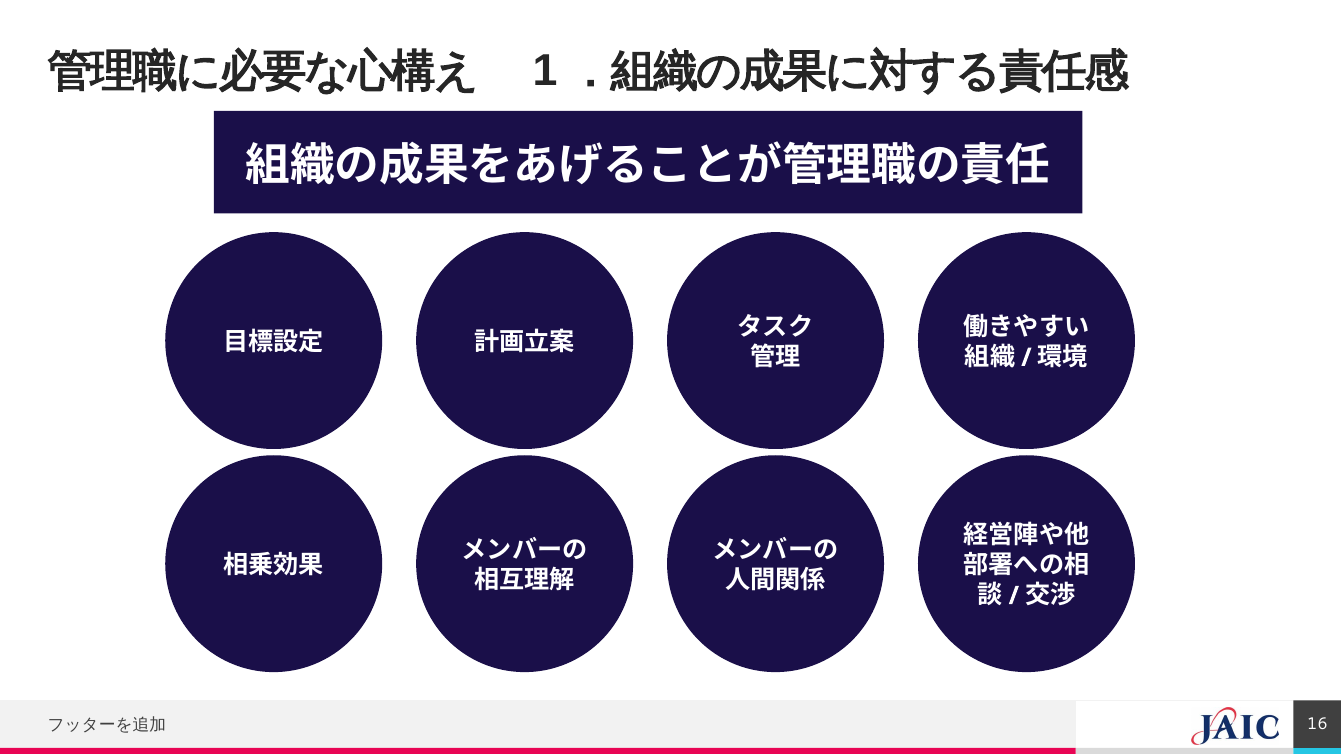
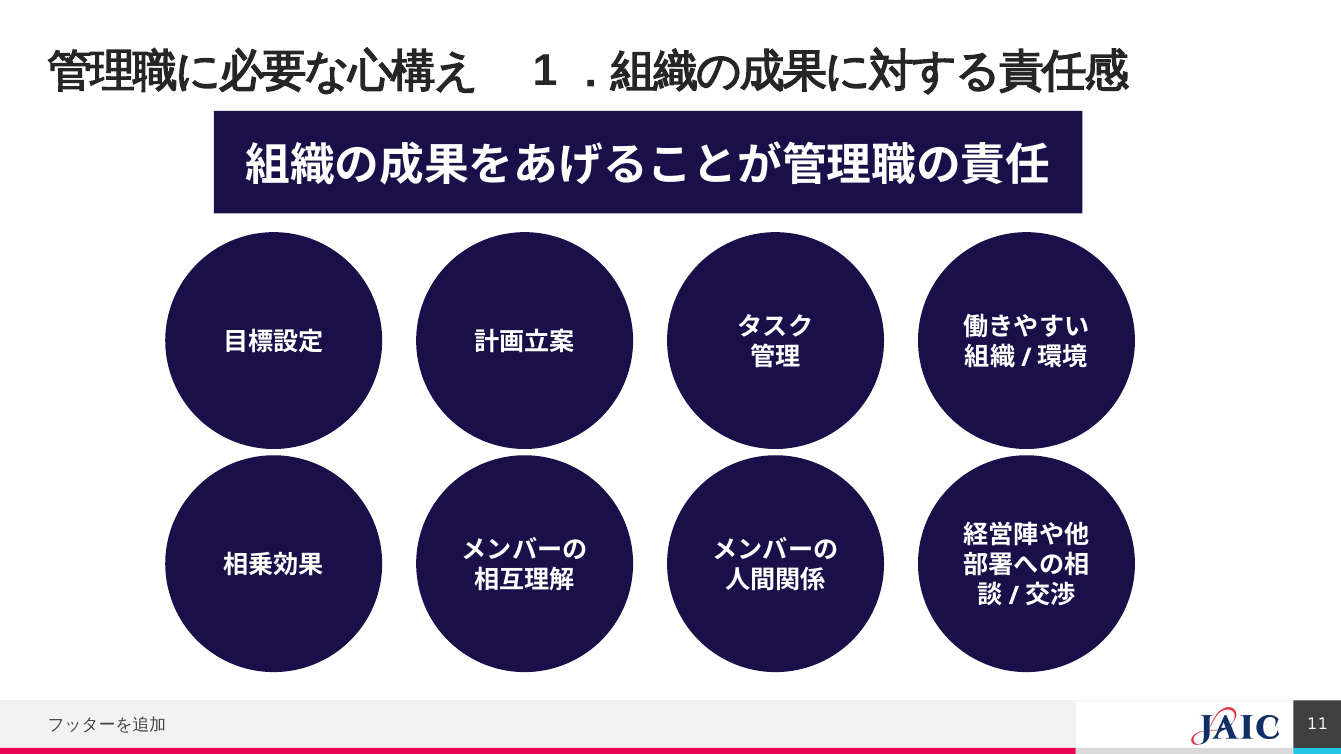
16: 16 -> 11 (1317, 724)
